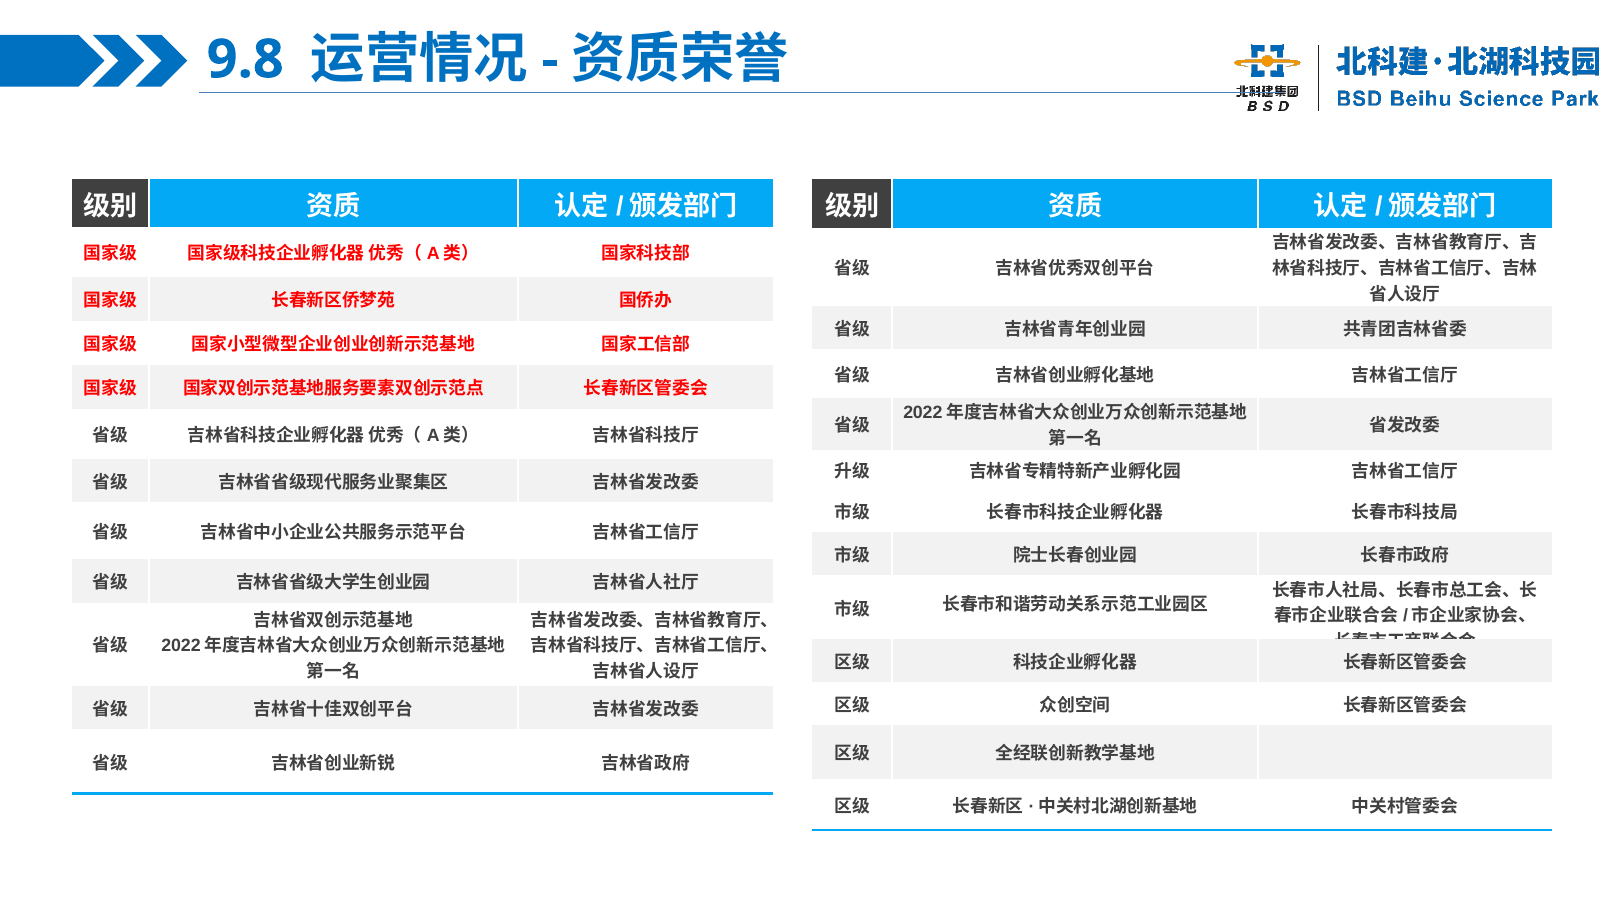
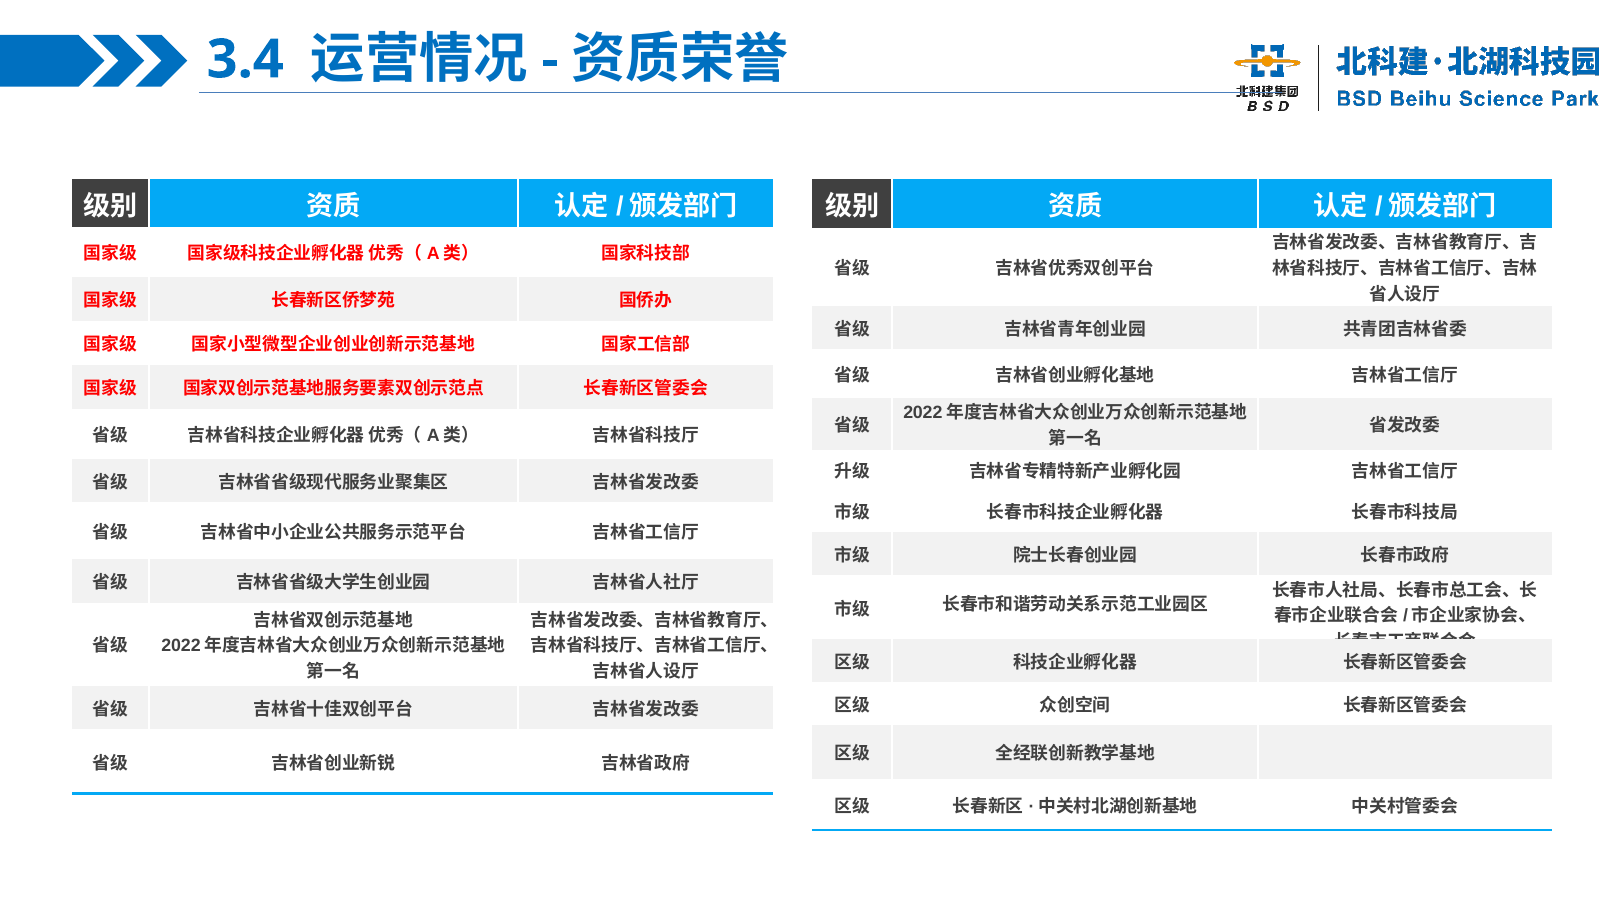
9.8: 9.8 -> 3.4 (245, 59)
